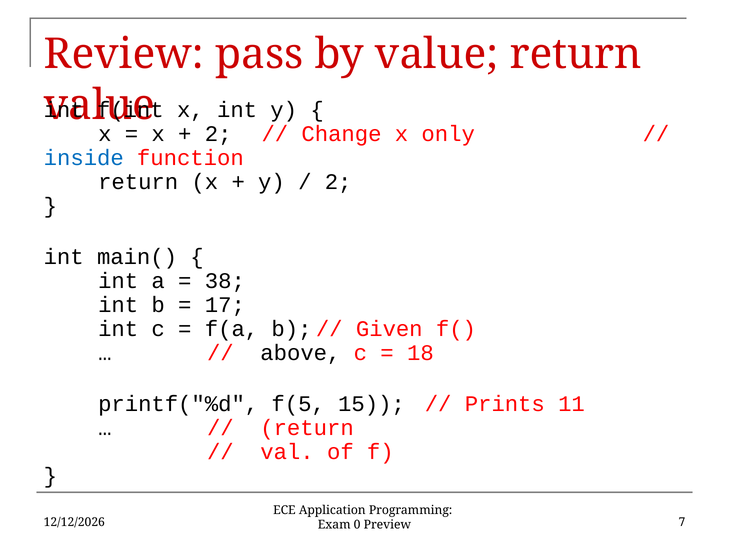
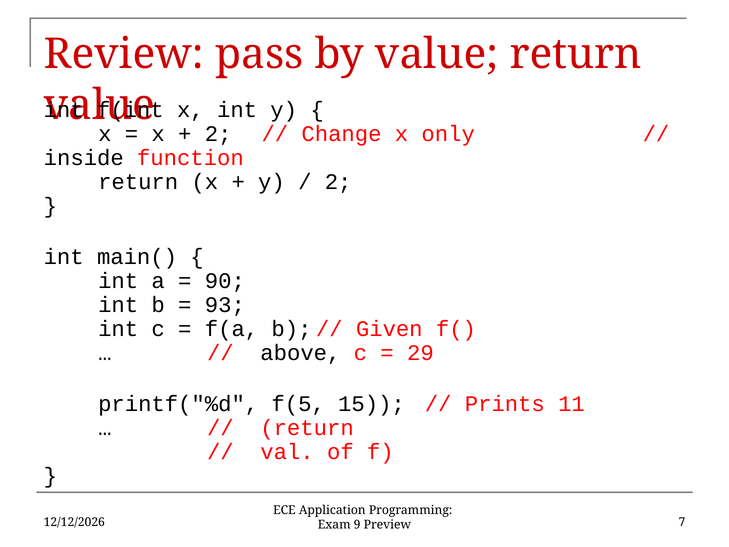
inside colour: blue -> black (84, 158)
38: 38 -> 90 (225, 281)
17: 17 -> 93 (225, 305)
18: 18 -> 29 (420, 353)
0: 0 -> 9 (357, 524)
